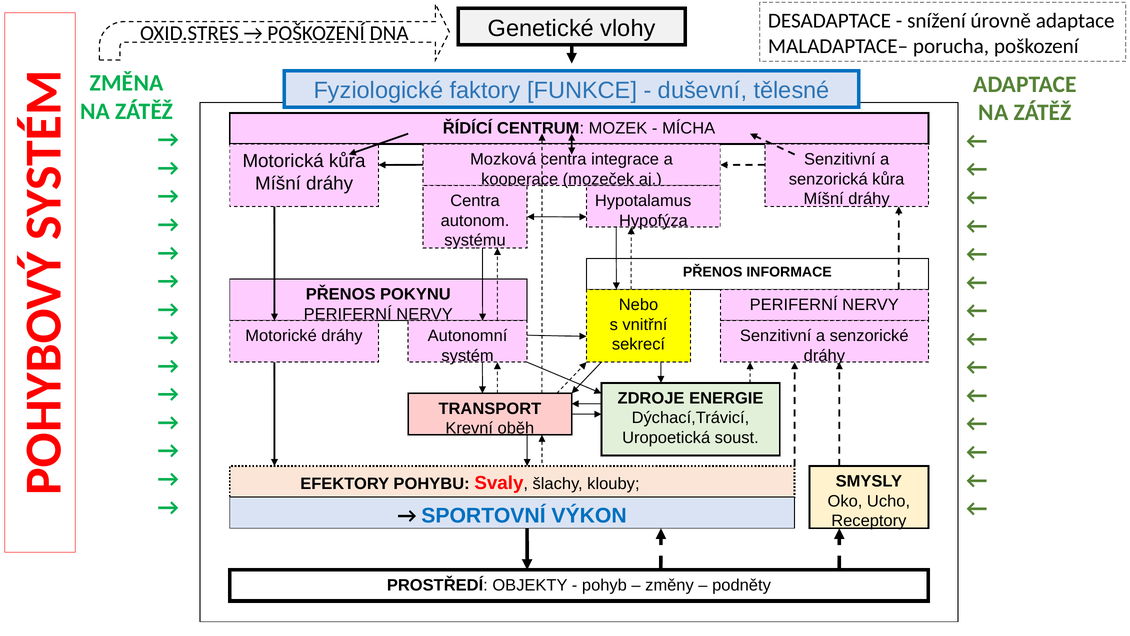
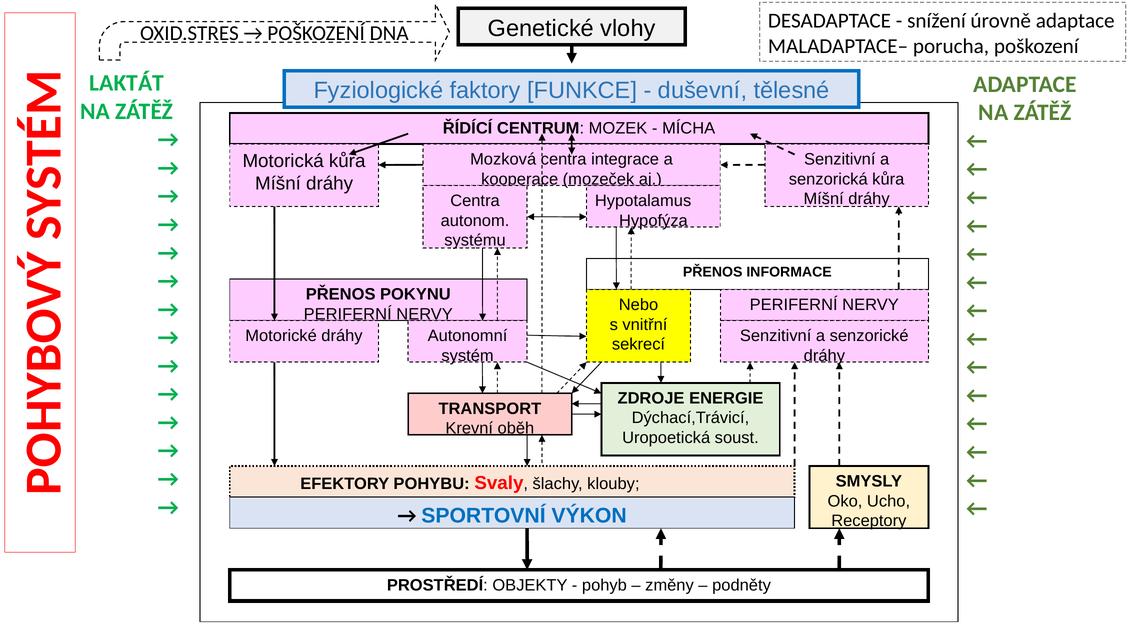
ZMĚNA: ZMĚNA -> LAKTÁT (127, 83)
